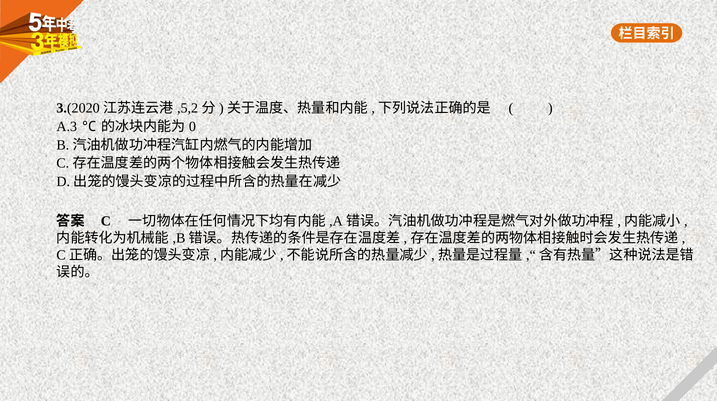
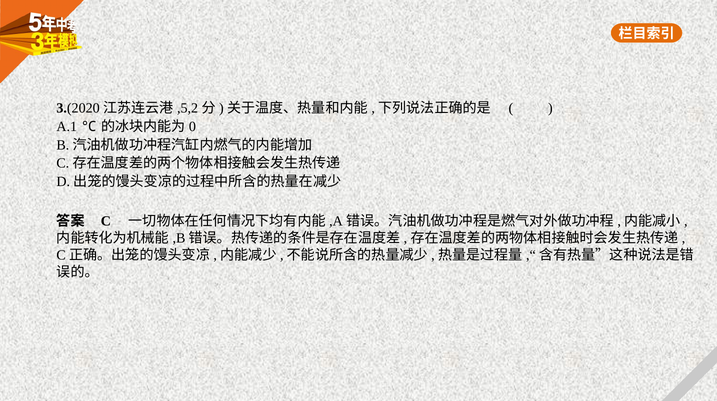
A.3: A.3 -> A.1 (67, 127)
